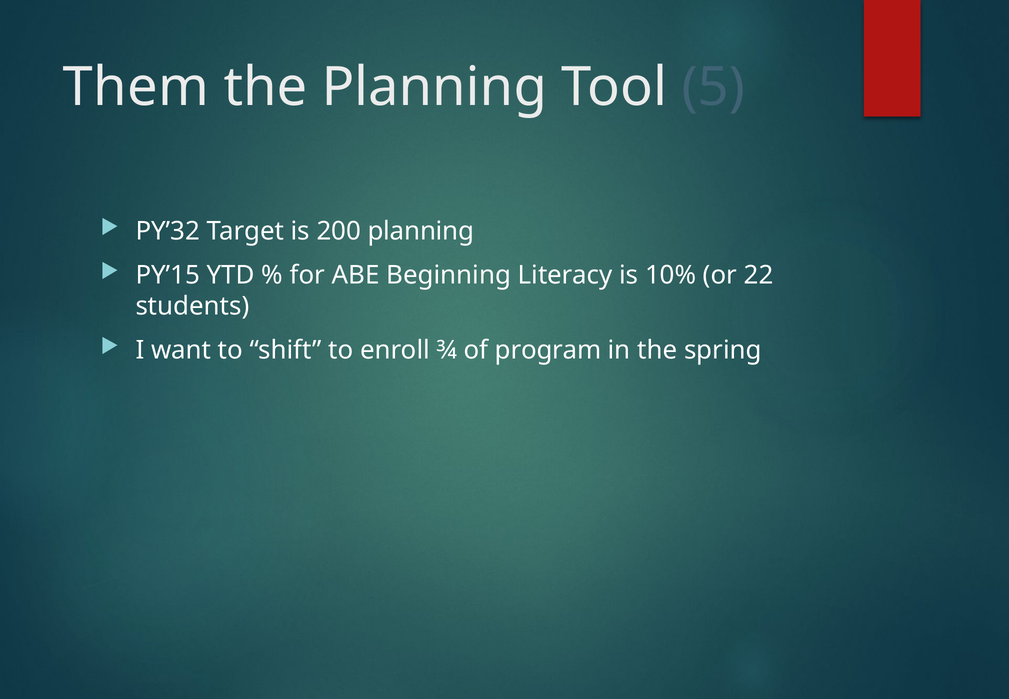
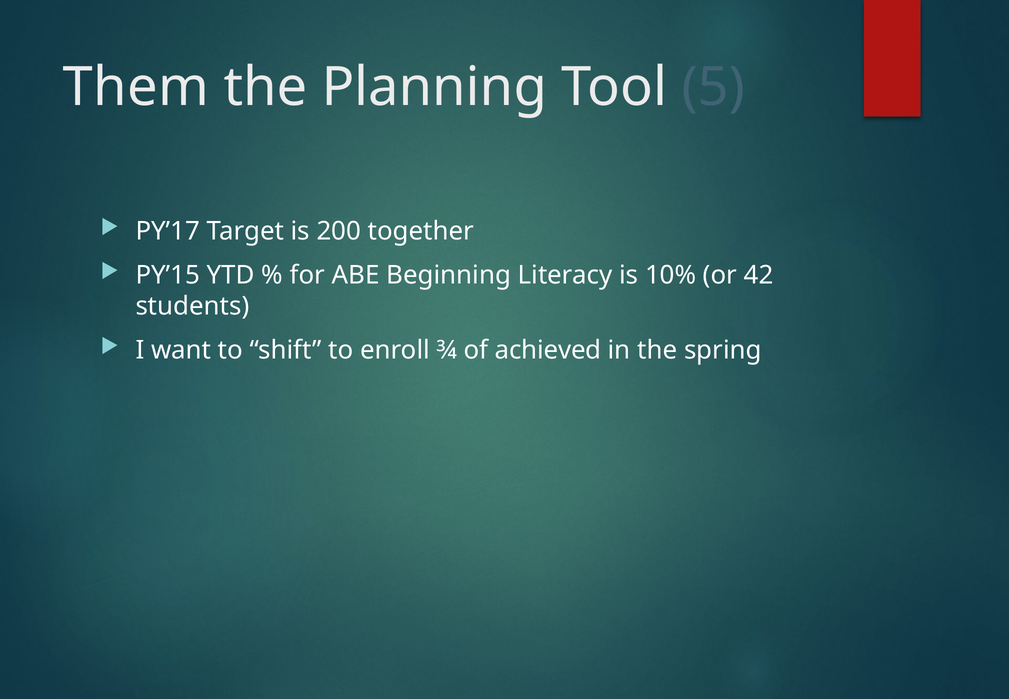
PY’32: PY’32 -> PY’17 (168, 231)
200 planning: planning -> together (421, 231)
22: 22 -> 42 (759, 275)
program: program -> achieved (548, 350)
